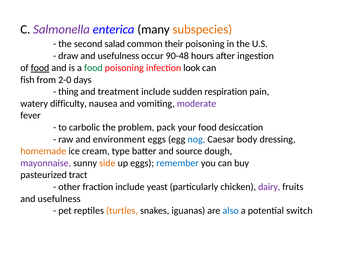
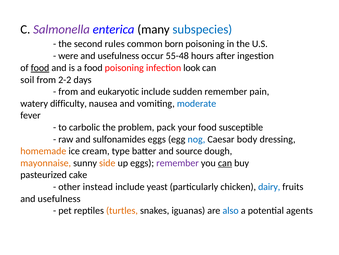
subspecies colour: orange -> blue (202, 29)
salad: salad -> rules (115, 44)
their: their -> born (174, 44)
draw: draw -> were (68, 56)
90-48: 90-48 -> 55-48 (177, 56)
food colour: green -> black (93, 68)
fish: fish -> soil (27, 80)
2-0: 2-0 -> 2-2 (65, 80)
thing: thing -> from (68, 91)
treatment: treatment -> eukaryotic (118, 91)
sudden respiration: respiration -> remember (226, 91)
moderate colour: purple -> blue (197, 103)
desiccation: desiccation -> susceptible (241, 127)
environment: environment -> sulfonamides (119, 139)
mayonnaise colour: purple -> orange (46, 163)
remember colour: blue -> purple (178, 163)
can underline: none -> present (225, 163)
tract: tract -> cake (78, 174)
fraction: fraction -> instead (98, 186)
dairy colour: purple -> blue (269, 186)
switch: switch -> agents (299, 210)
